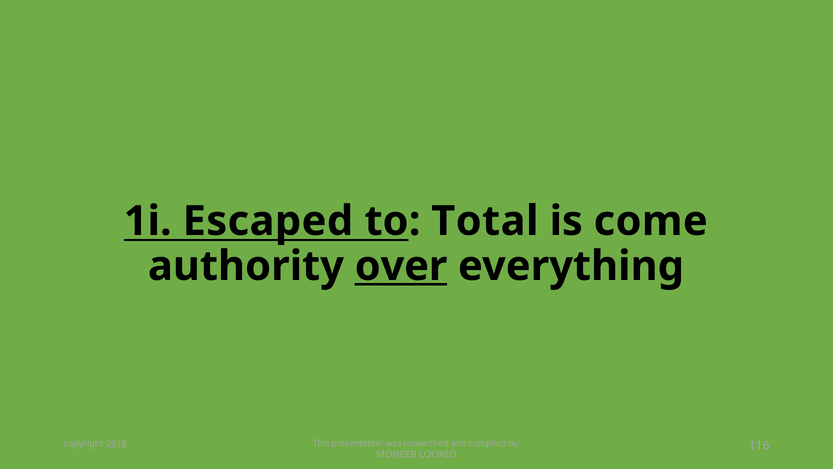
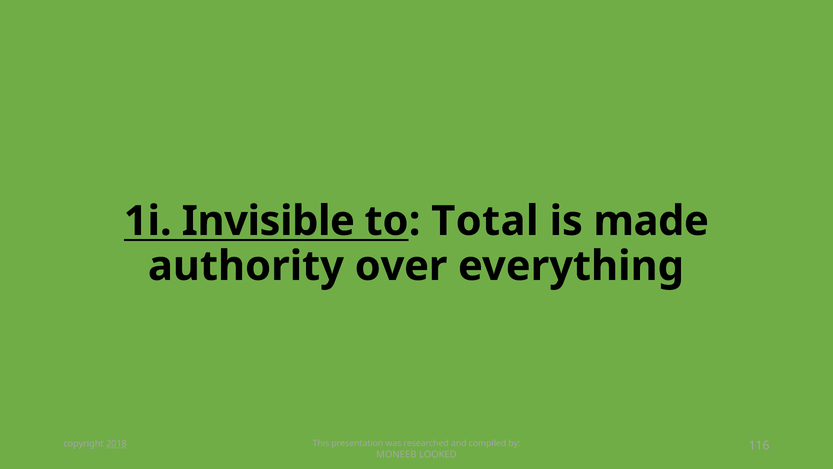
Escaped: Escaped -> Invisible (268, 221)
come: come -> made (651, 221)
over underline: present -> none (401, 266)
